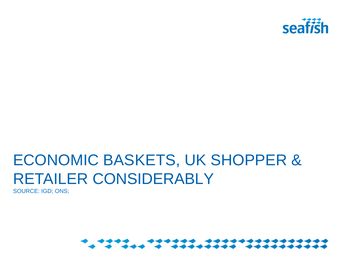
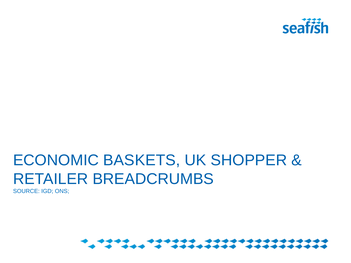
CONSIDERABLY: CONSIDERABLY -> BREADCRUMBS (153, 179)
